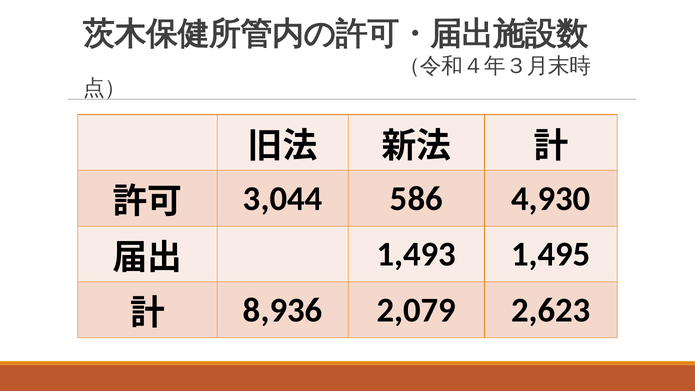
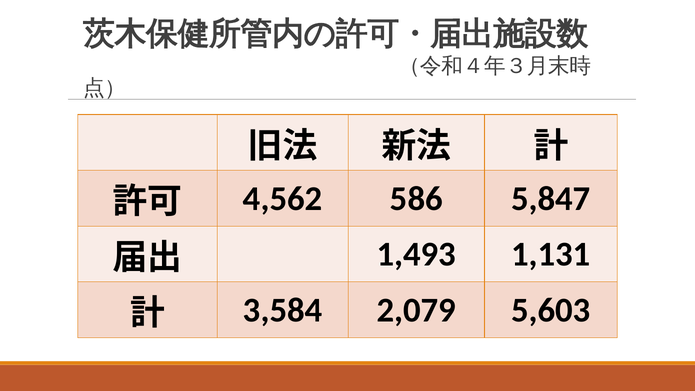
3,044: 3,044 -> 4,562 (283, 199)
4,930: 4,930 -> 5,847 (551, 199)
1,495: 1,495 -> 1,131 (551, 254)
8,936: 8,936 -> 3,584 (283, 310)
2,623: 2,623 -> 5,603 (551, 310)
